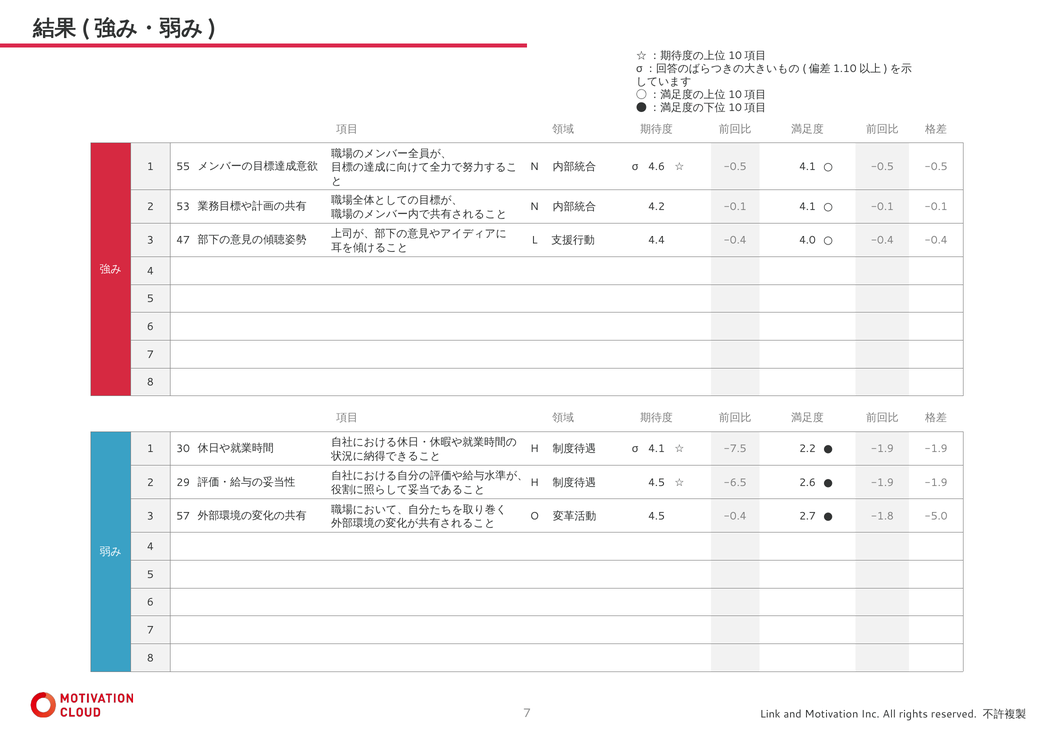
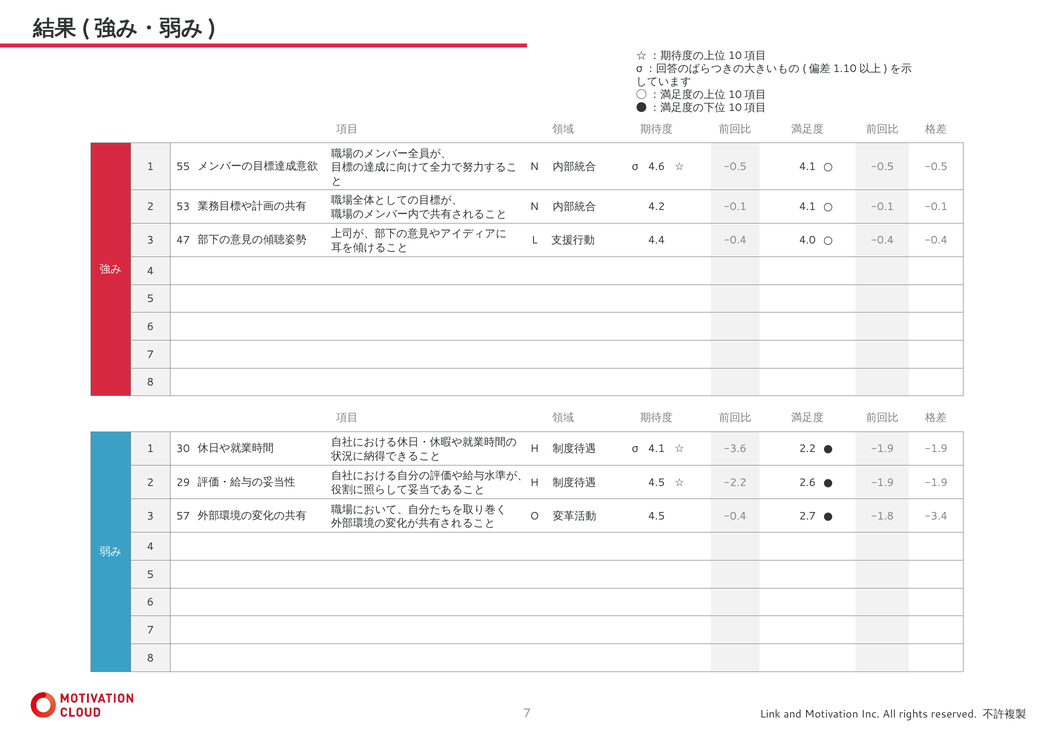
-7.5: -7.5 -> -3.6 (735, 449)
-6.5: -6.5 -> -2.2 (735, 482)
-5.0: -5.0 -> -3.4 (936, 516)
